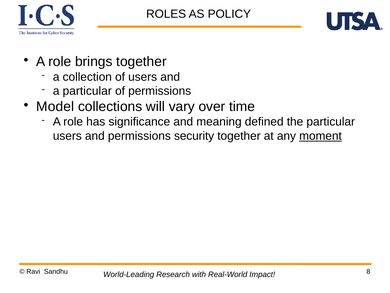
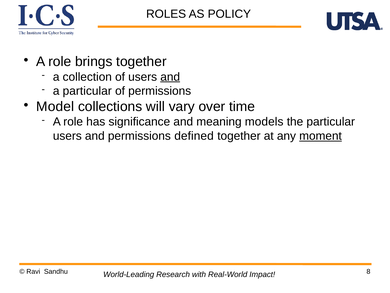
and underline: none -> present (170, 77)
defined: defined -> models (264, 122)
security: security -> defined (194, 136)
